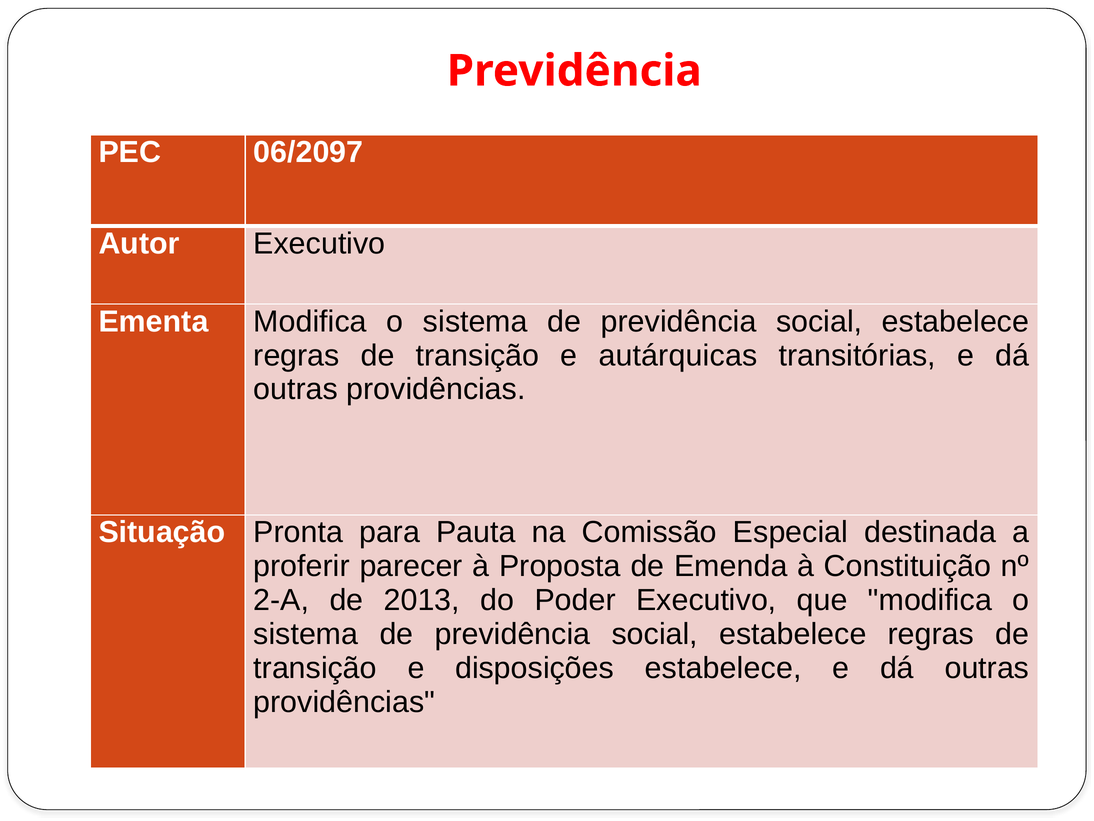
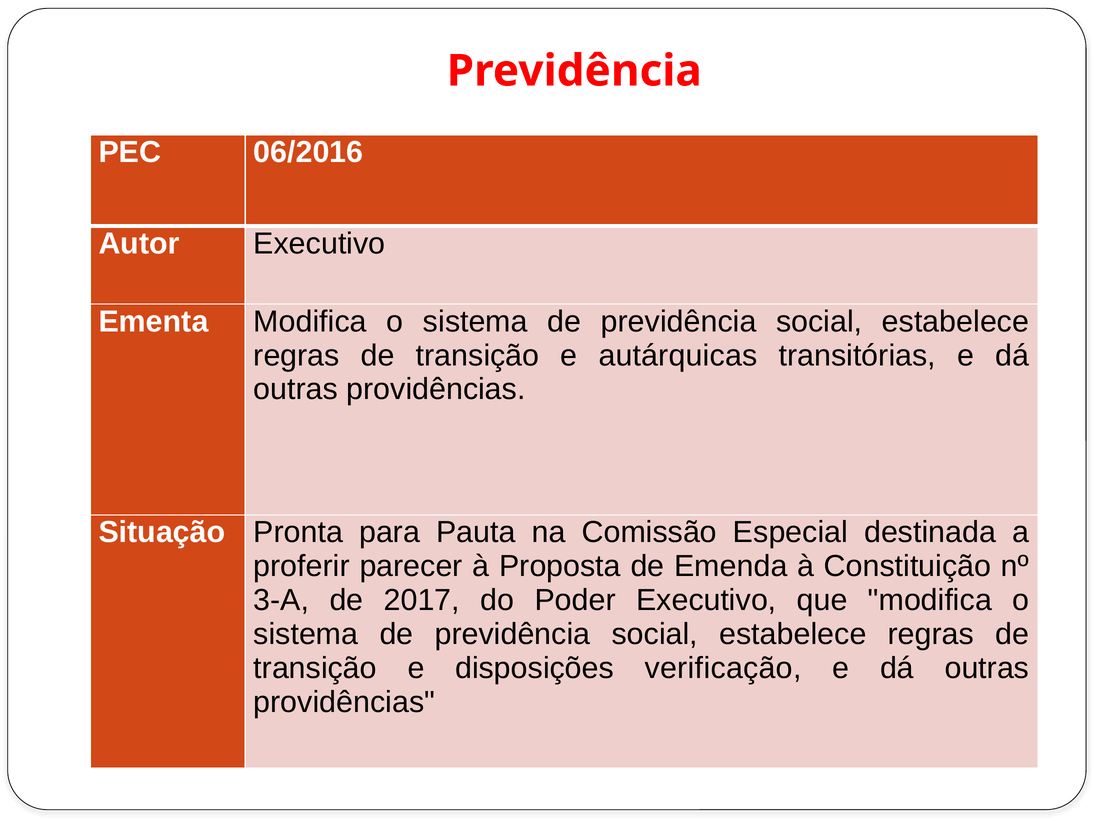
06/2097: 06/2097 -> 06/2016 (308, 152)
2-A: 2-A -> 3-A (281, 600)
2013: 2013 -> 2017 (422, 600)
disposições estabelece: estabelece -> verificação (723, 668)
